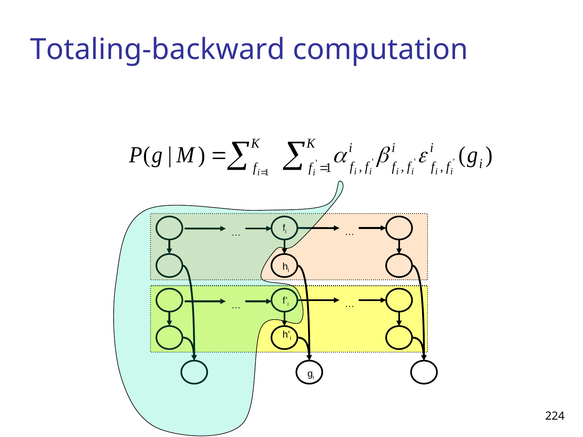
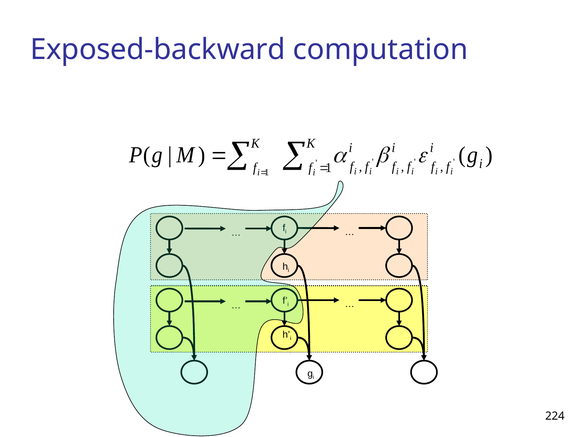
Totaling-backward: Totaling-backward -> Exposed-backward (158, 50)
